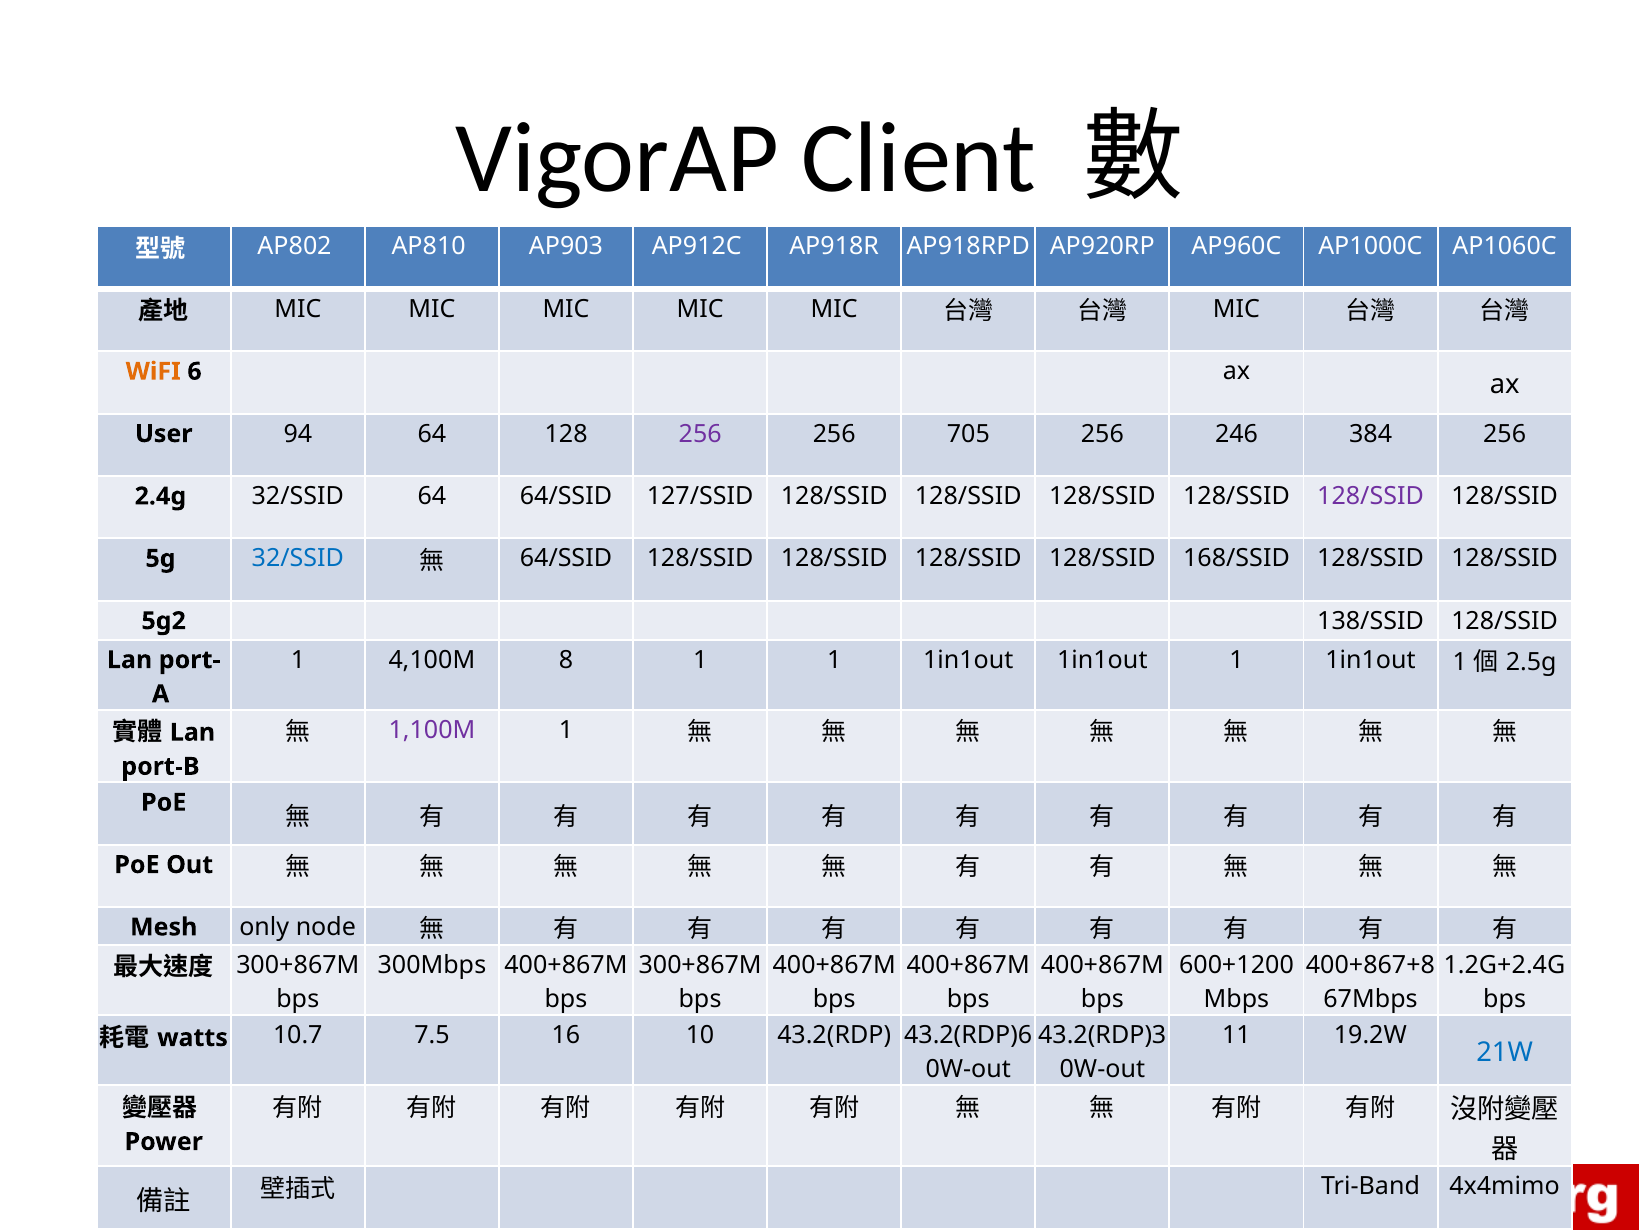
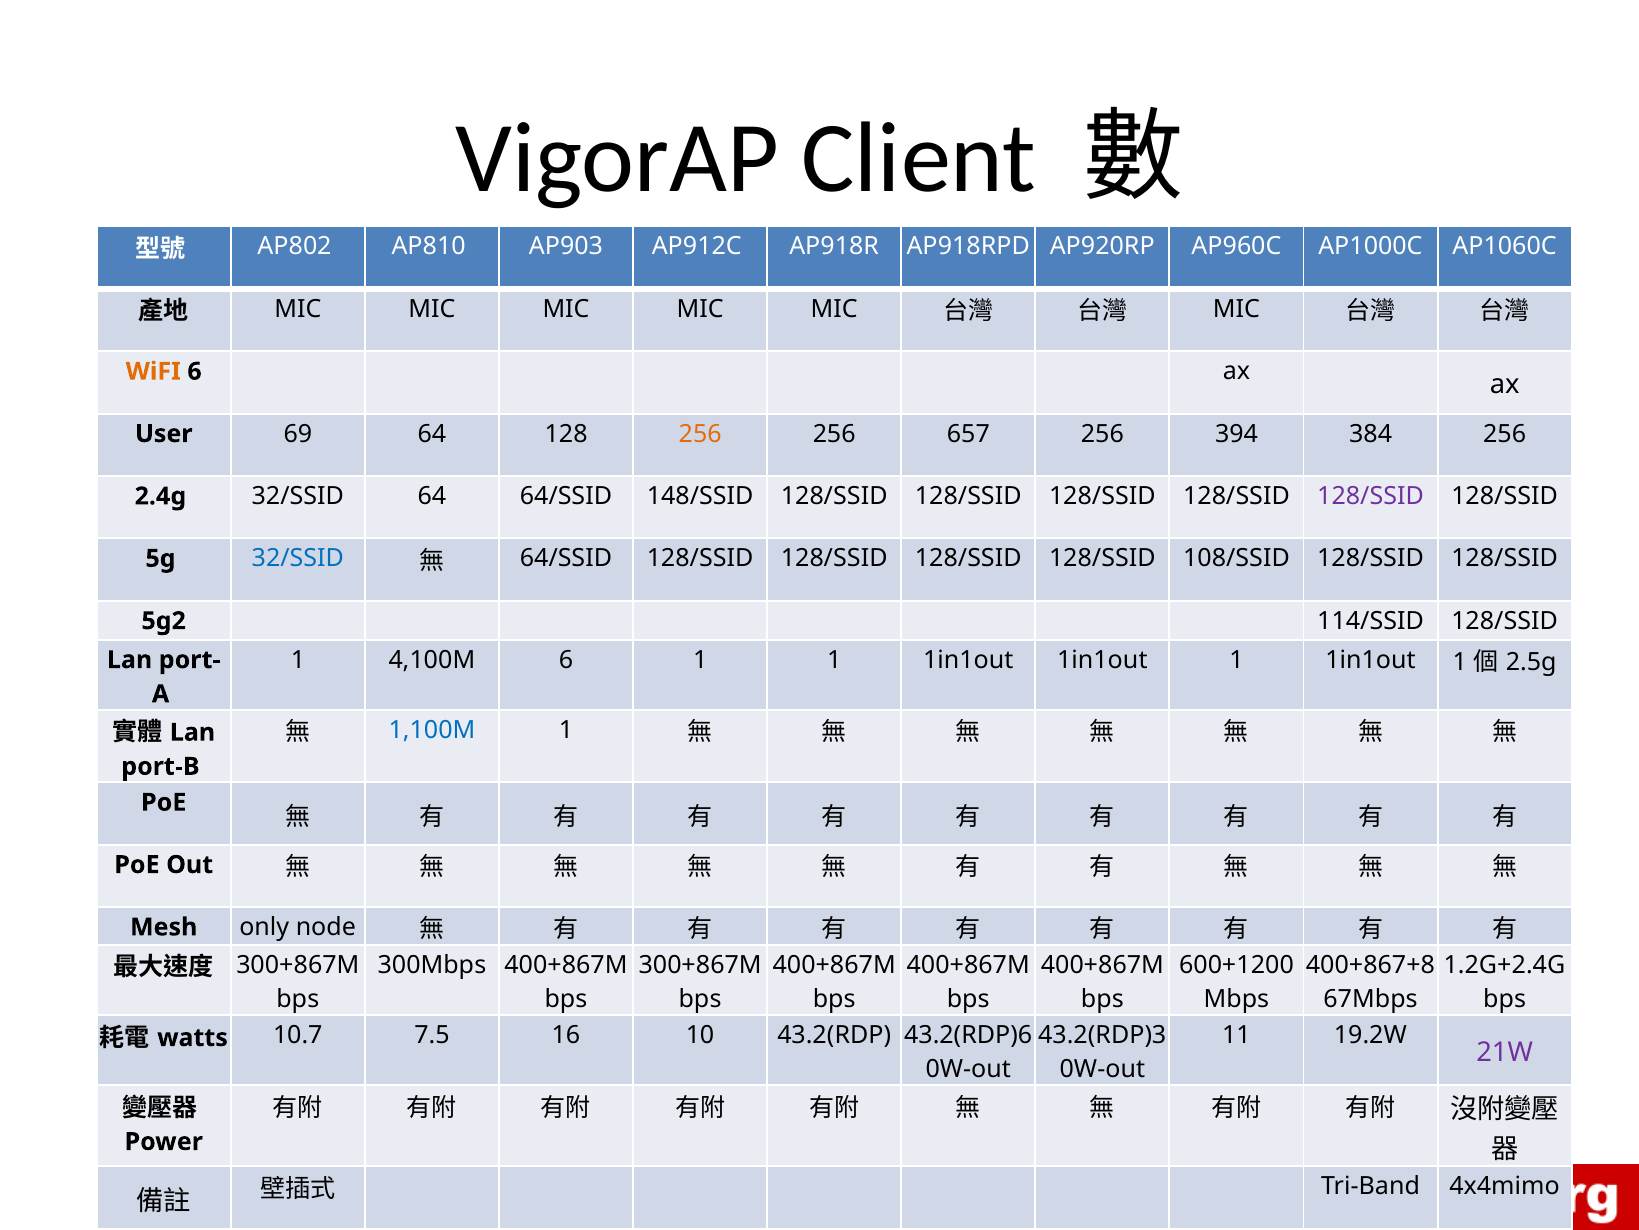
94: 94 -> 69 (298, 434)
256 colour: purple -> orange (700, 434)
705: 705 -> 657 (968, 434)
246: 246 -> 394 (1237, 434)
127/SSID: 127/SSID -> 148/SSID (700, 496)
168/SSID: 168/SSID -> 108/SSID (1236, 558)
138/SSID: 138/SSID -> 114/SSID (1371, 621)
4,100M 8: 8 -> 6 (566, 659)
1,100M colour: purple -> blue (432, 729)
21W colour: blue -> purple (1505, 1052)
